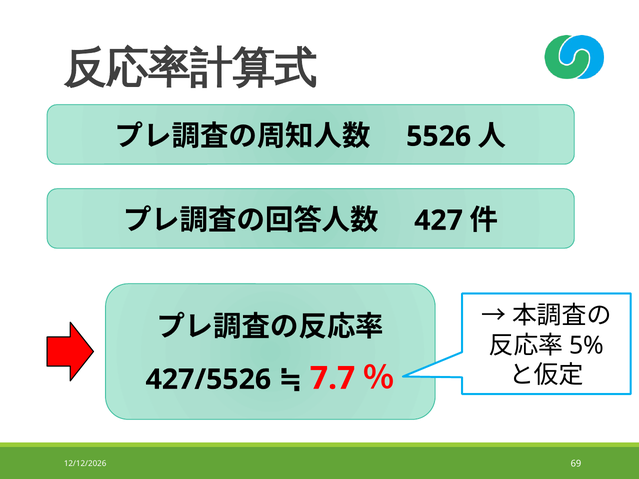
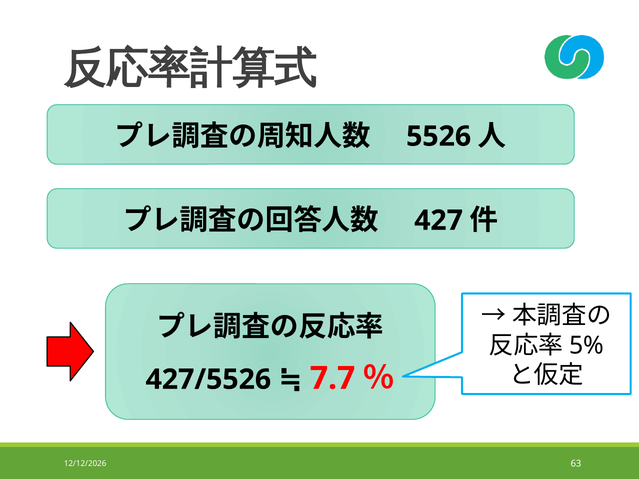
69: 69 -> 63 (576, 464)
